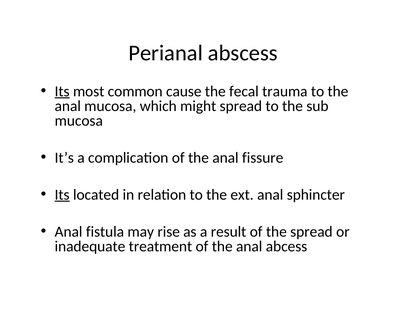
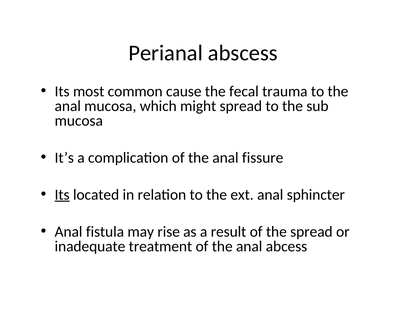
Its underline: present -> none (62, 91)
